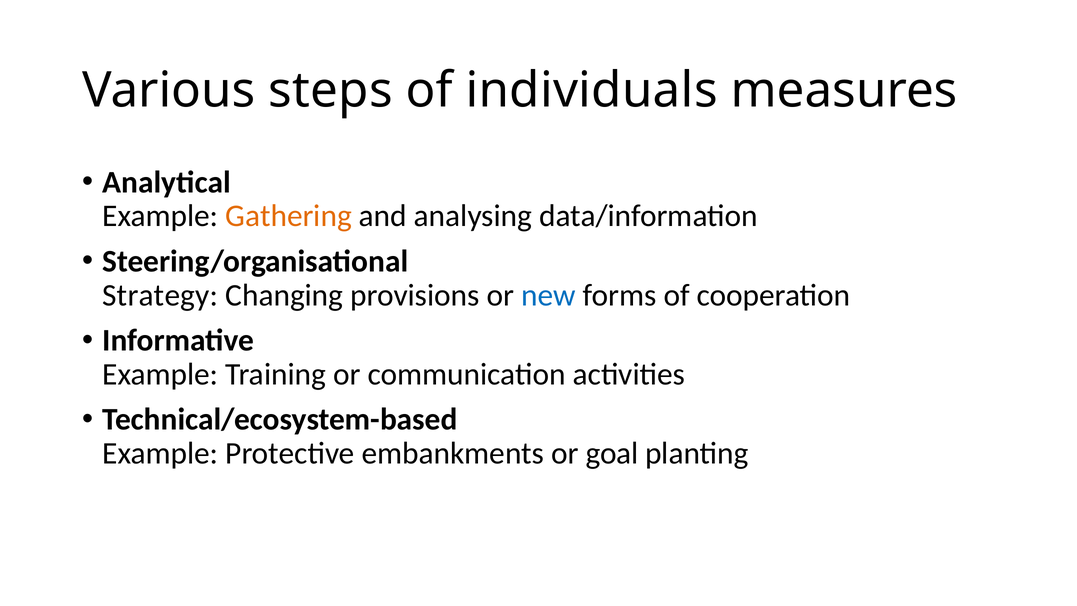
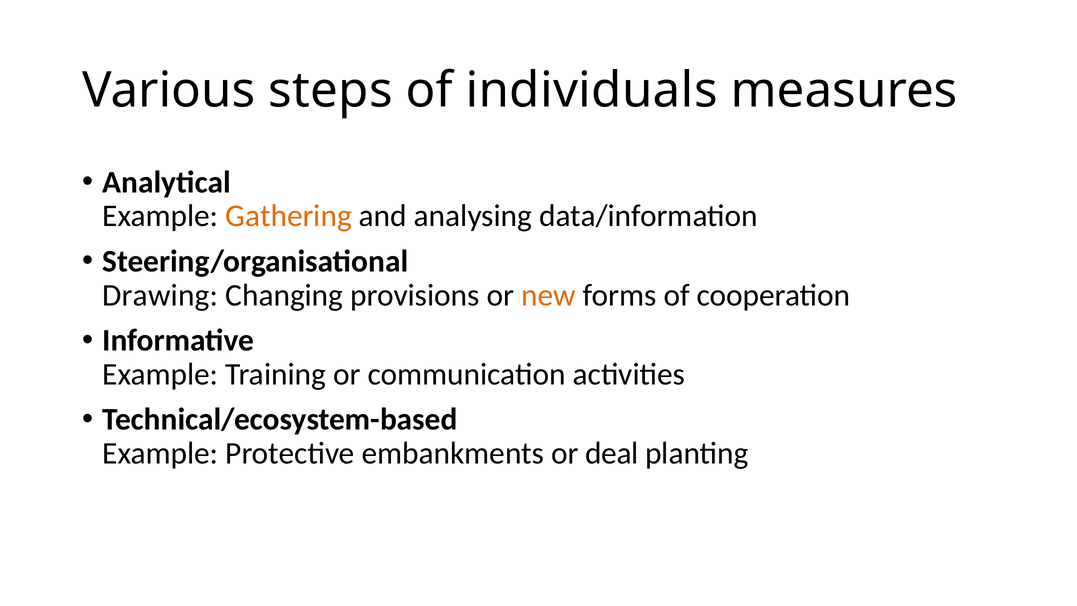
Strategy: Strategy -> Drawing (160, 295)
new colour: blue -> orange (548, 295)
goal: goal -> deal (612, 453)
